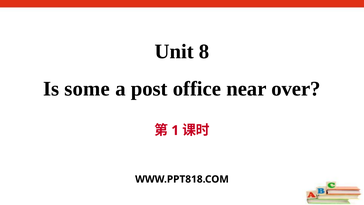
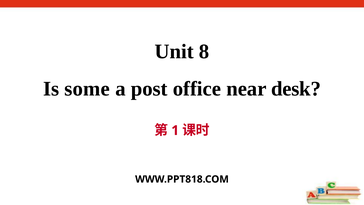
over: over -> desk (296, 89)
